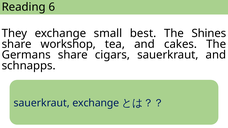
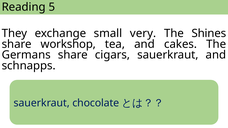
6: 6 -> 5 (52, 7)
best: best -> very (143, 33)
sauerkraut exchange: exchange -> chocolate (96, 103)
